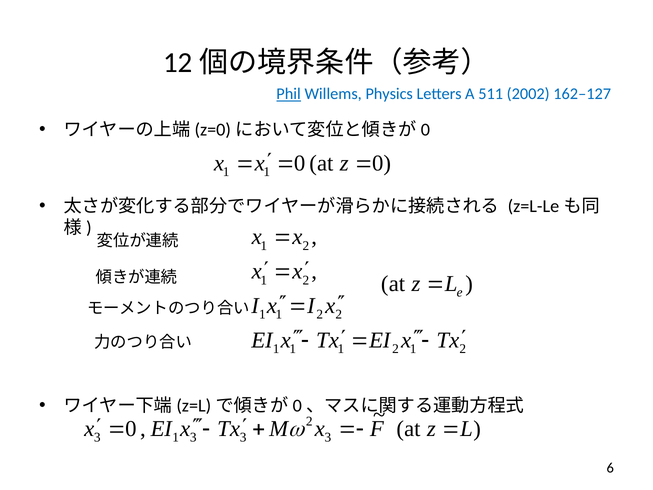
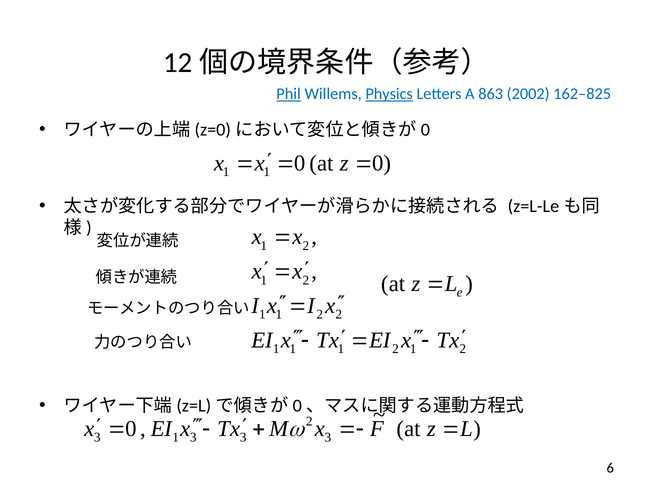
Physics underline: none -> present (389, 94)
511: 511 -> 863 (491, 94)
162–127: 162–127 -> 162–825 (582, 94)
